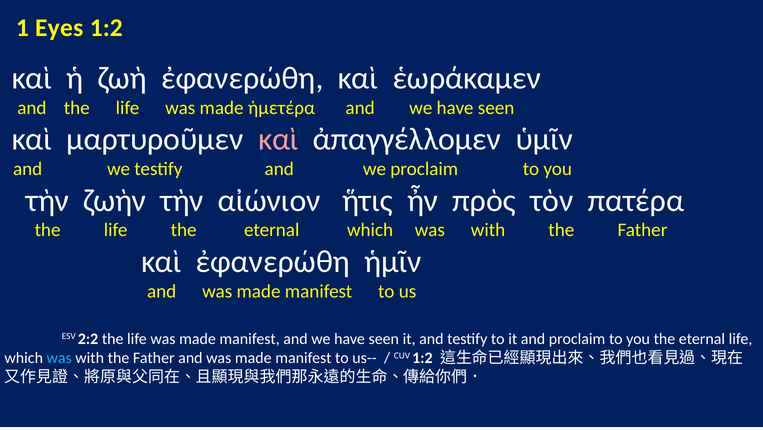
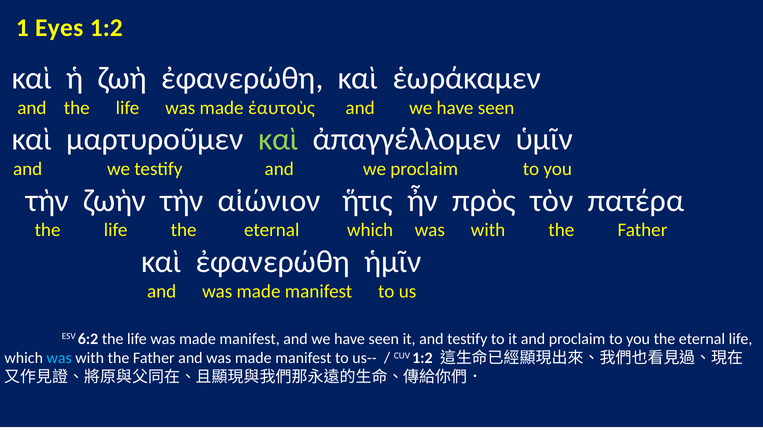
ἡμετέρα: ἡμετέρα -> ἑαυτοὺς (281, 108)
καὶ colour: pink -> light green (278, 139)
2:2: 2:2 -> 6:2 (88, 339)
